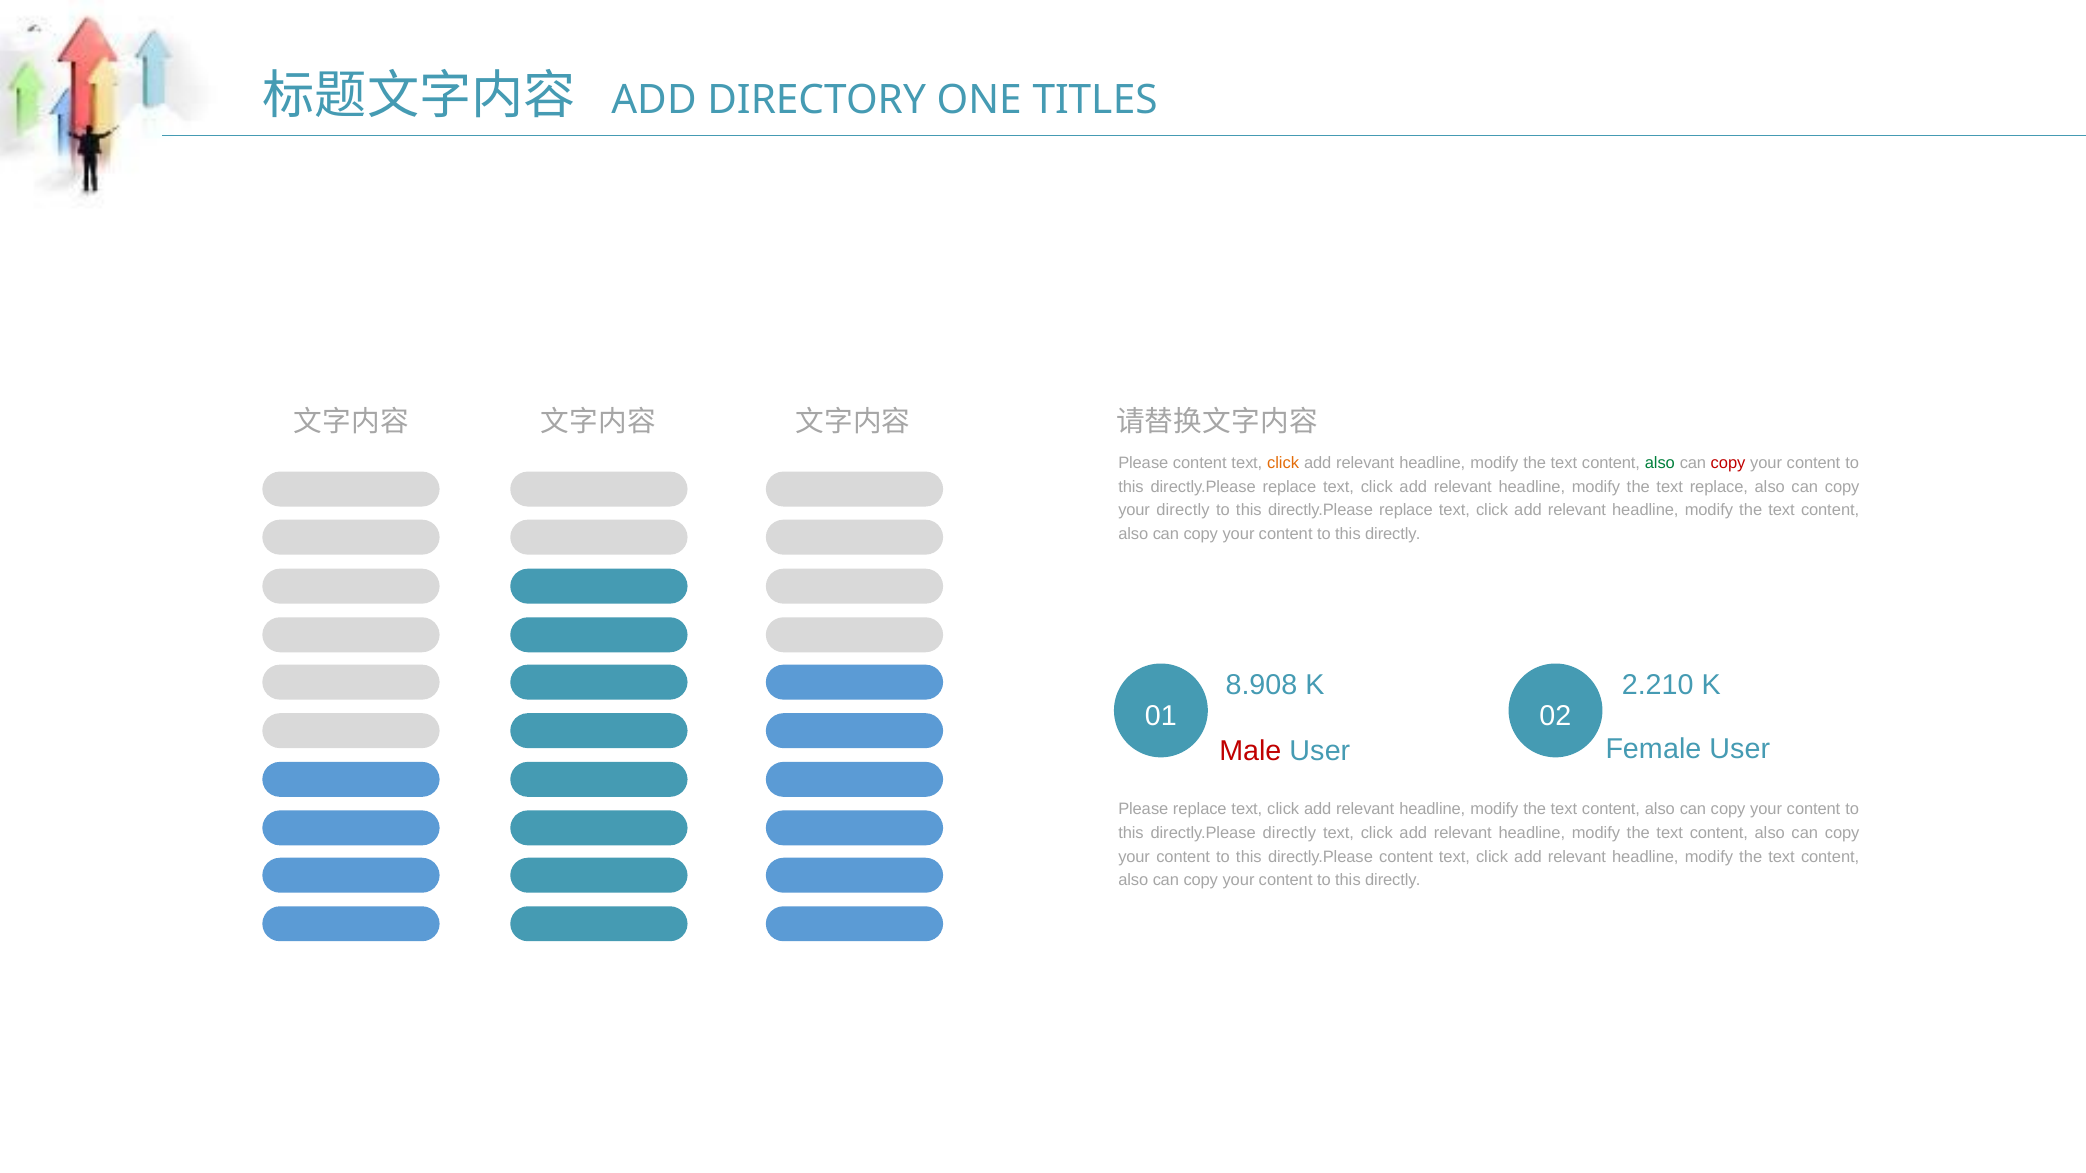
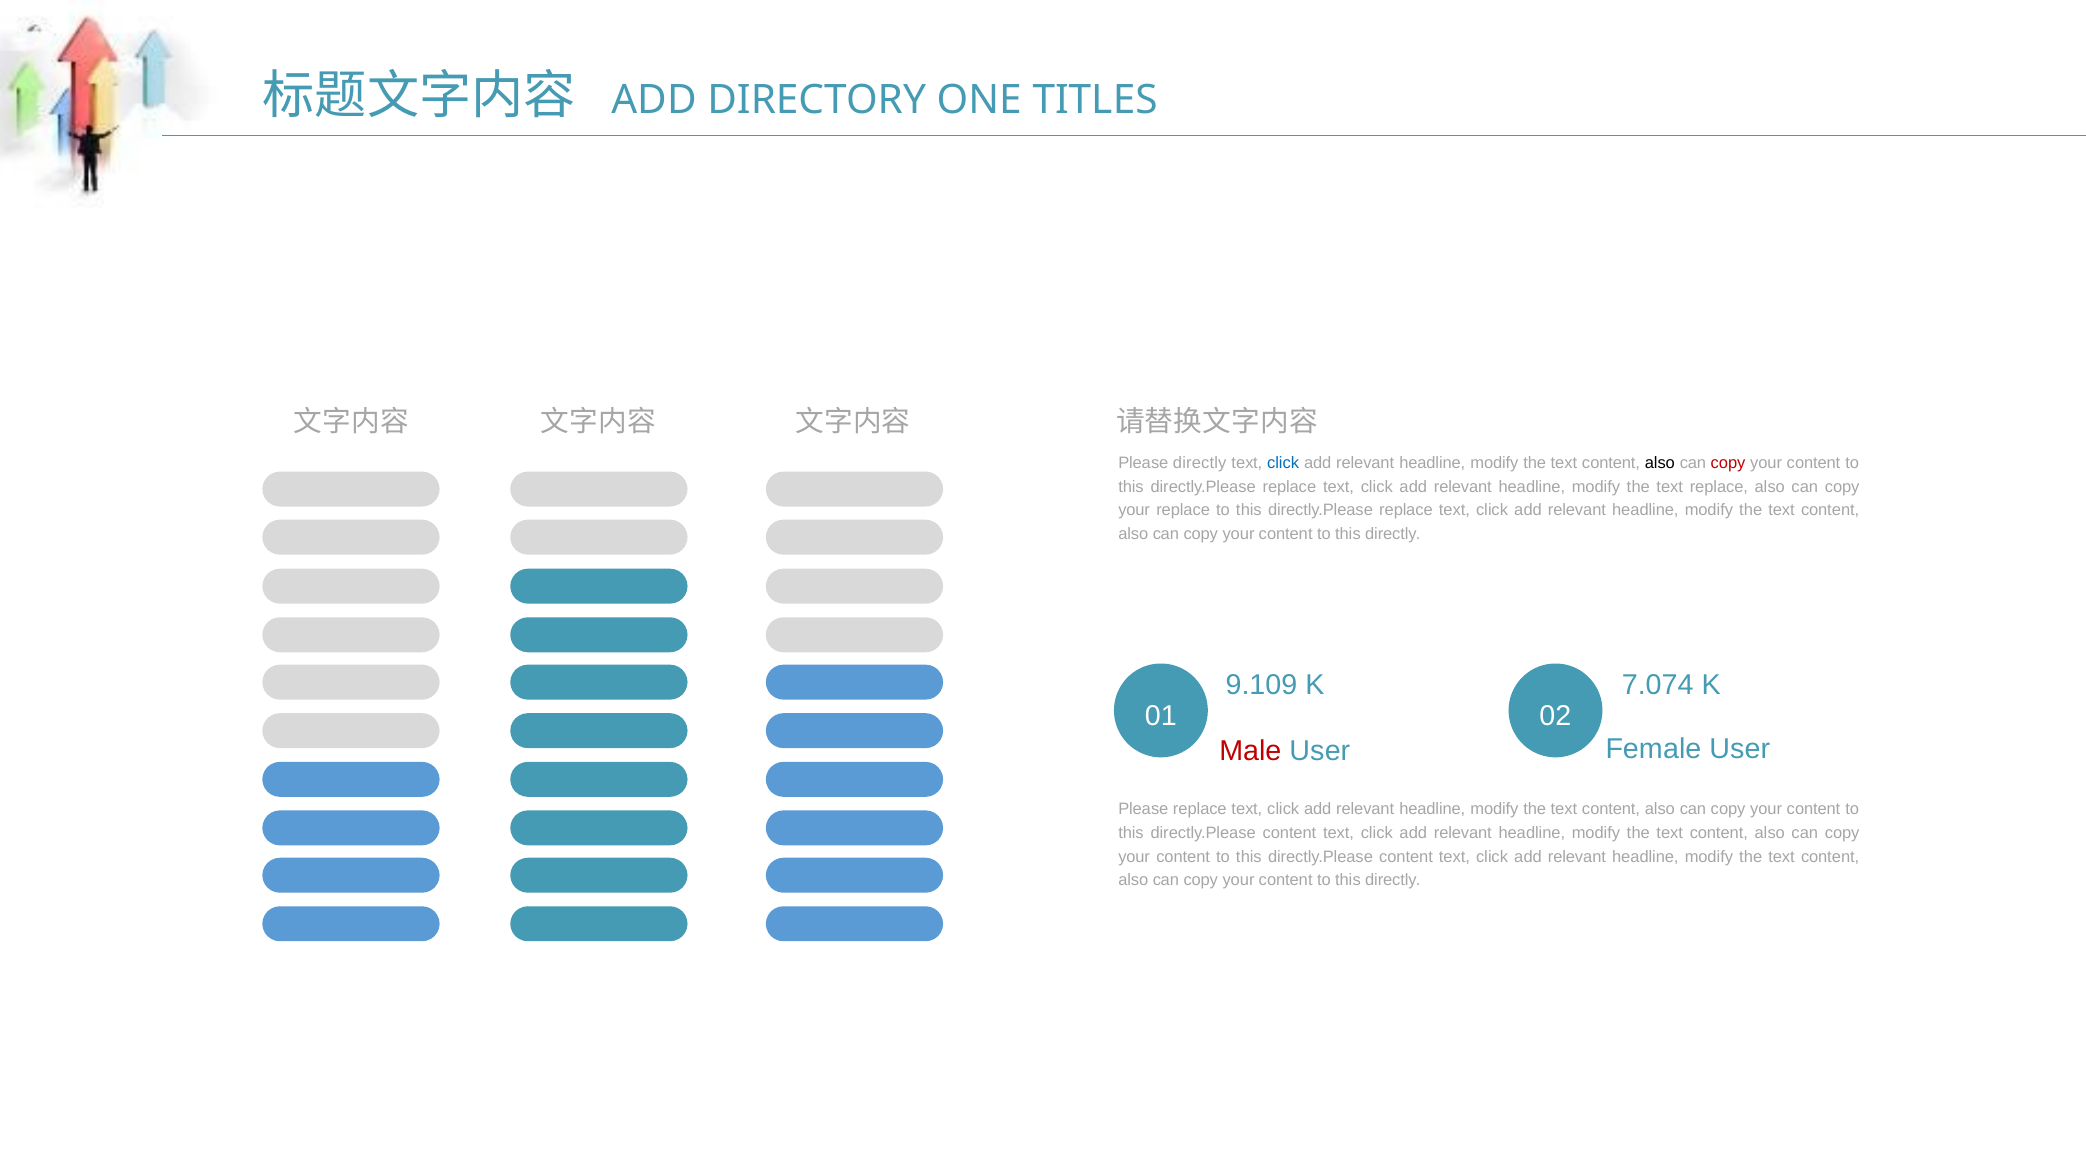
Please content: content -> directly (1200, 463)
click colour: orange -> blue (1283, 463)
also colour: green -> black (1660, 463)
your directly: directly -> replace (1183, 511)
8.908: 8.908 -> 9.109 (1261, 686)
2.210: 2.210 -> 7.074 (1658, 686)
directly: directly -> content (1289, 833)
